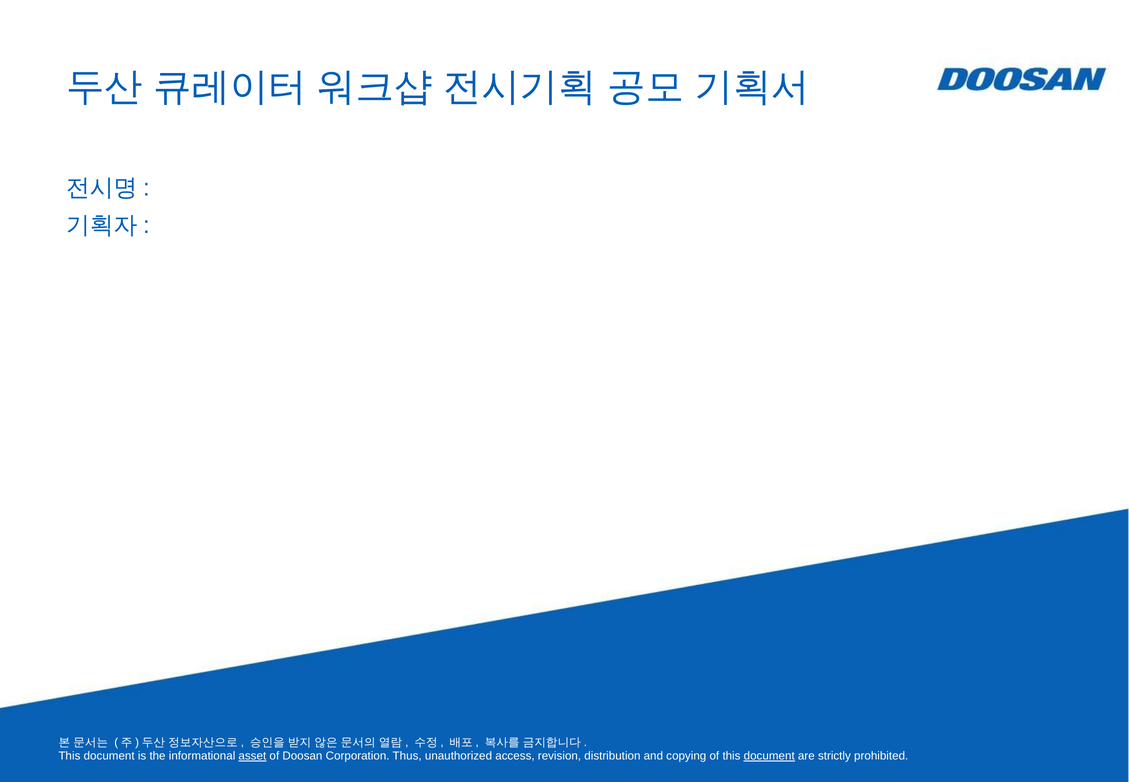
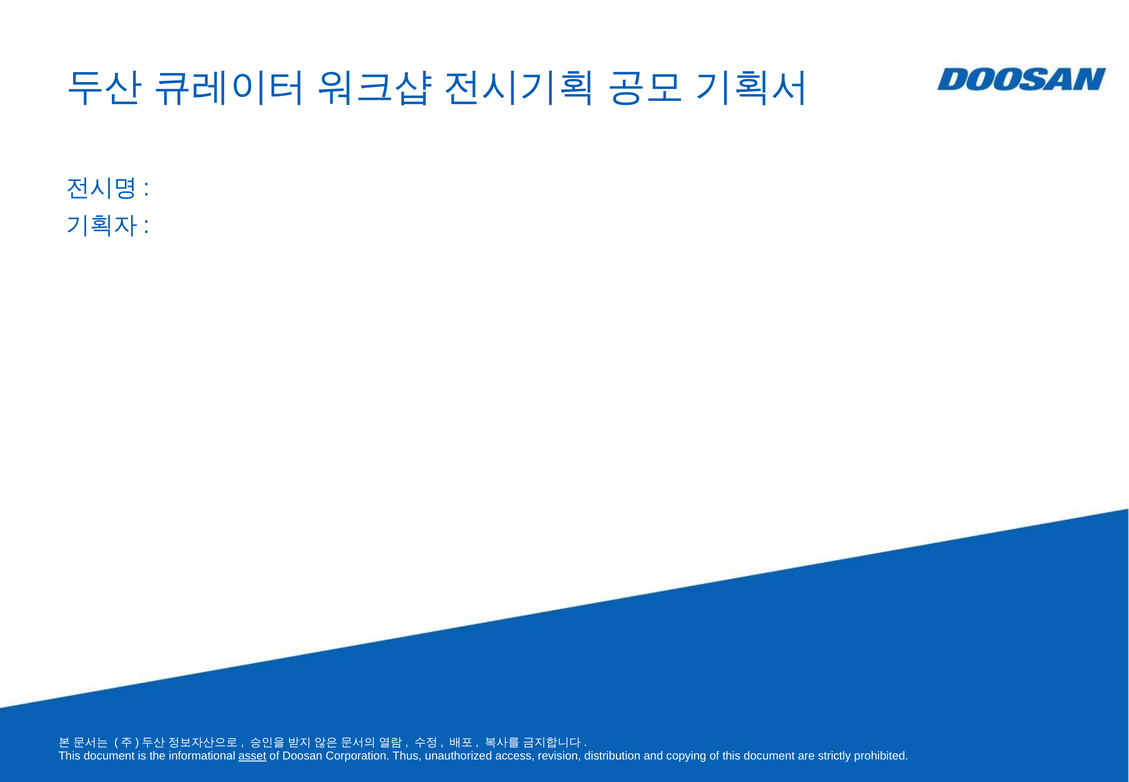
document underline: present -> none (769, 756)
